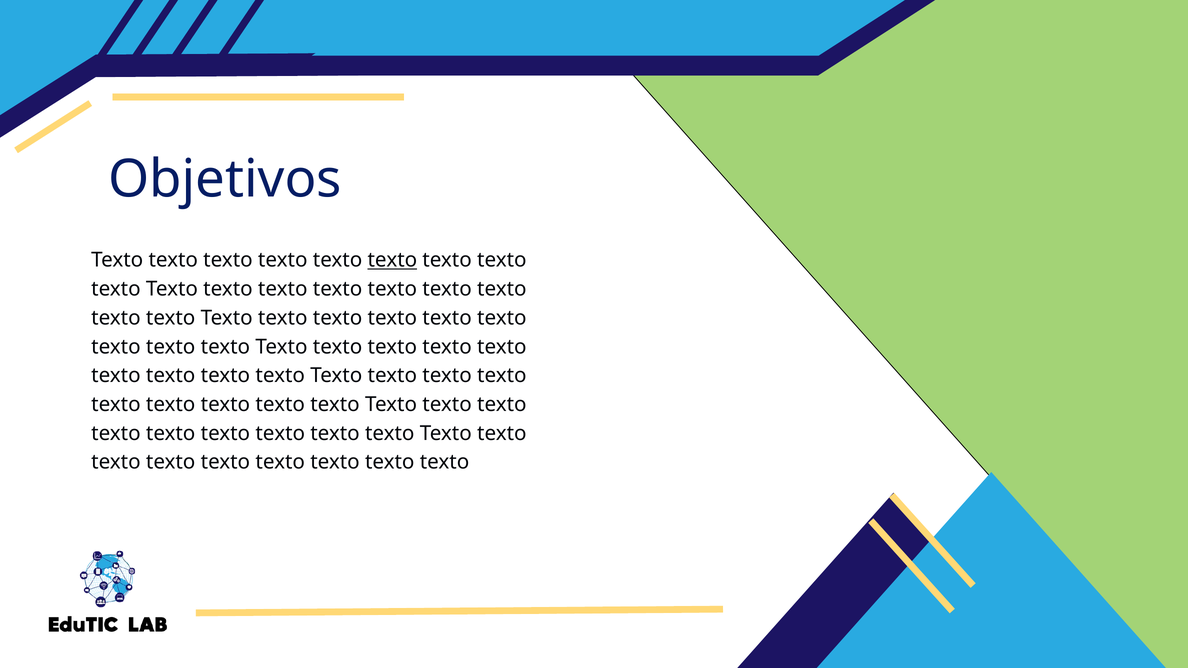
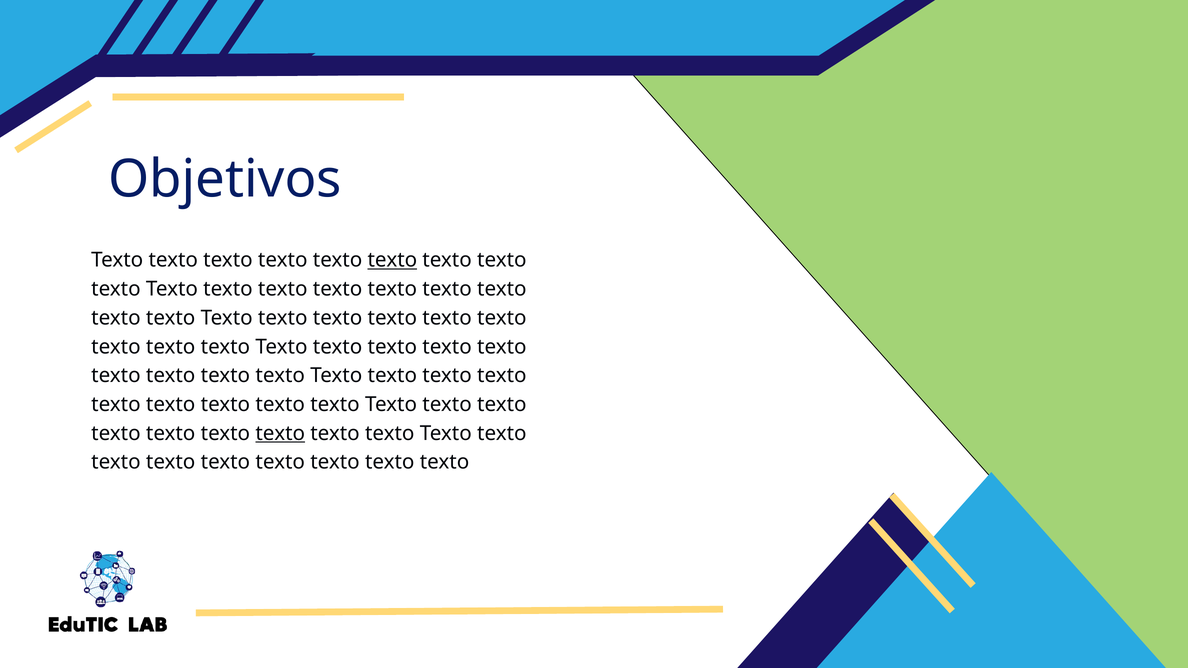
texto underline: none -> present (280, 433)
